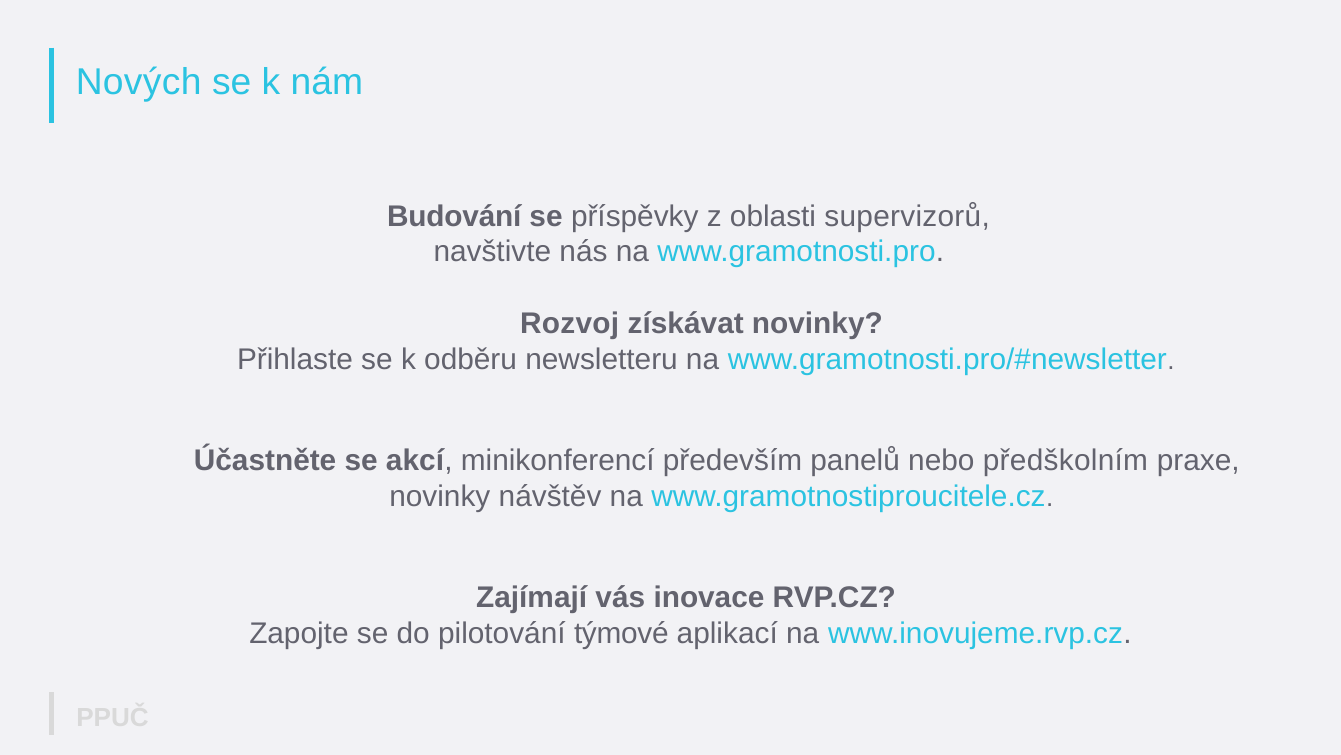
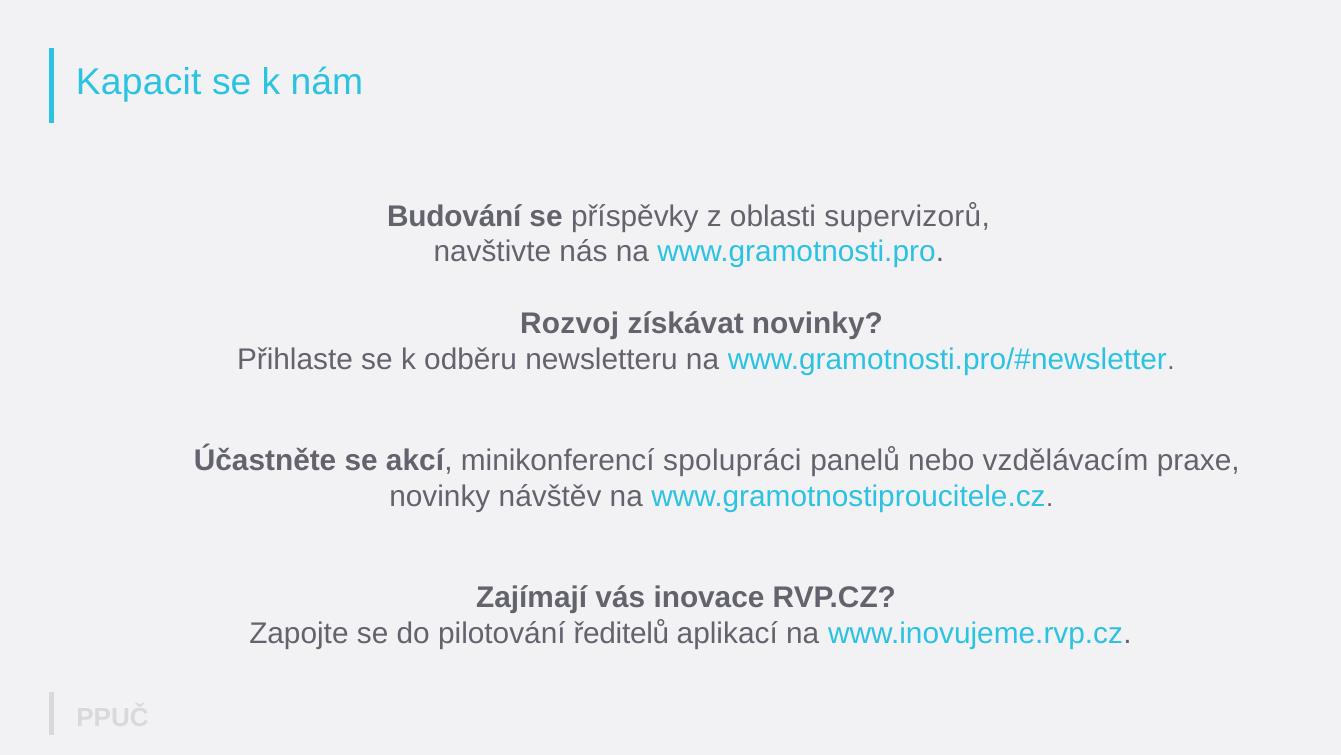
Nových: Nových -> Kapacit (139, 82)
především: především -> spolupráci (732, 460)
předškolním: předškolním -> vzdělávacím (1066, 460)
týmové: týmové -> ředitelů (621, 633)
